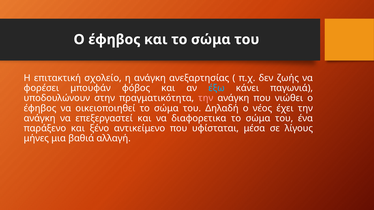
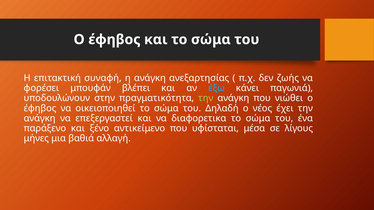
σχολείο: σχολείο -> συναφή (103, 78)
φόβος: φόβος -> βλέπει (136, 88)
την colour: pink -> light green (206, 98)
